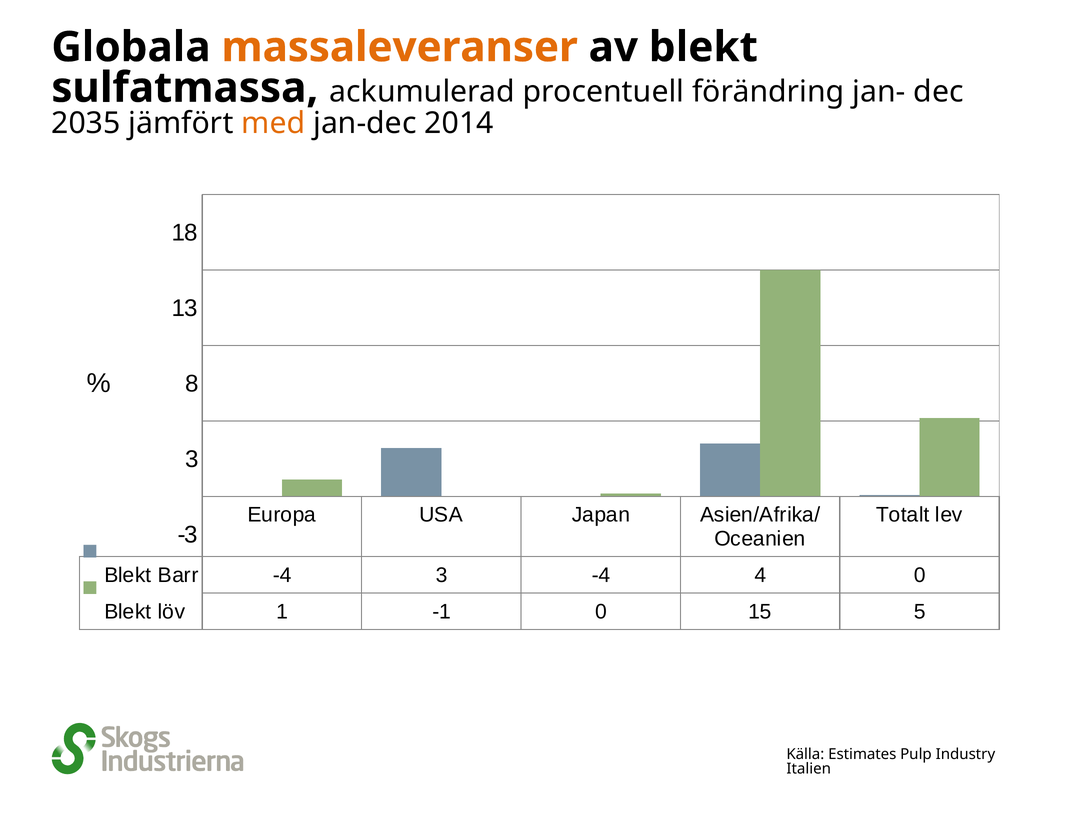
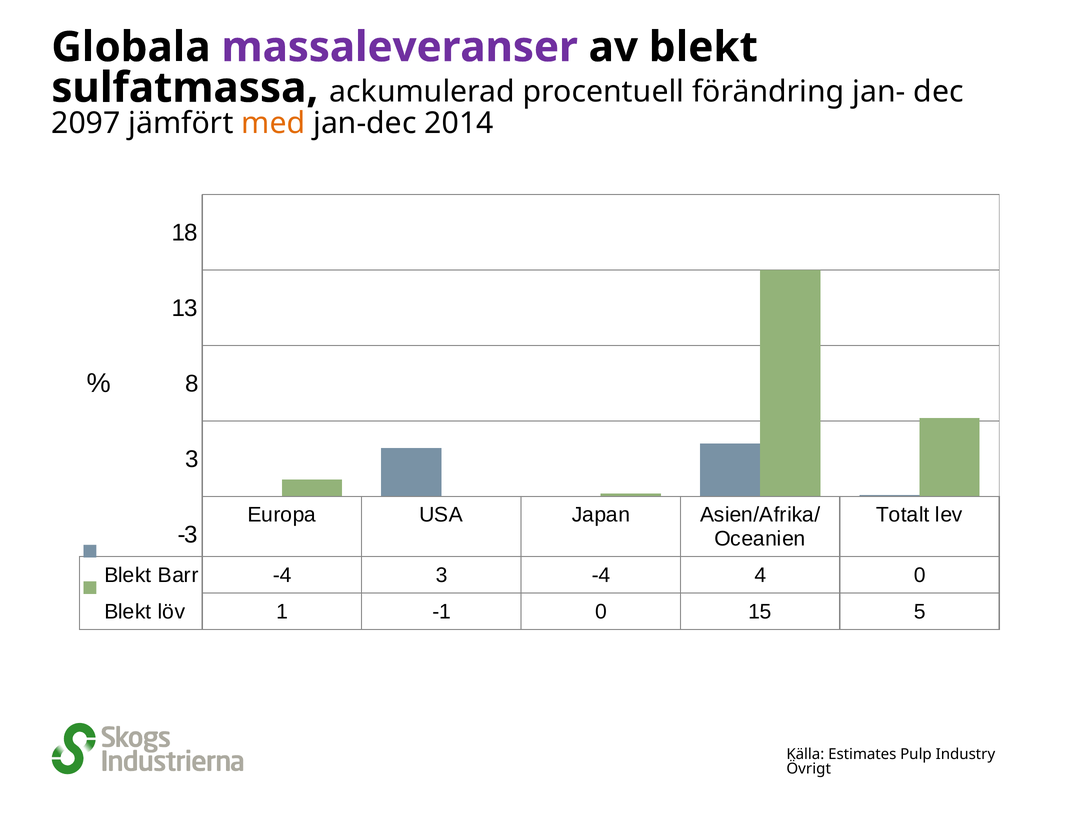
massaleveranser colour: orange -> purple (400, 47)
2035: 2035 -> 2097 (86, 123)
Italien: Italien -> Övrigt (809, 769)
